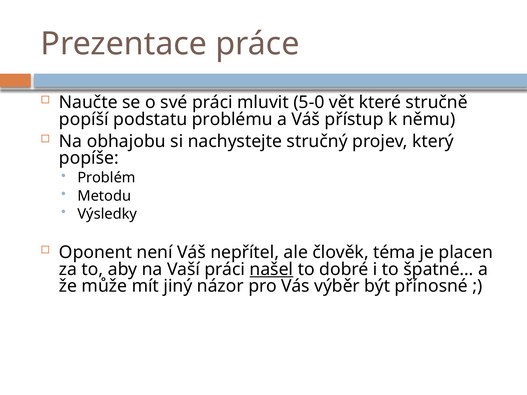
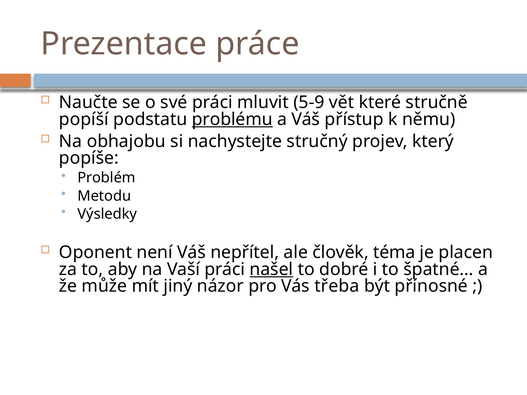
5-0: 5-0 -> 5-9 (309, 103)
problému underline: none -> present (232, 119)
výběr: výběr -> třeba (337, 286)
